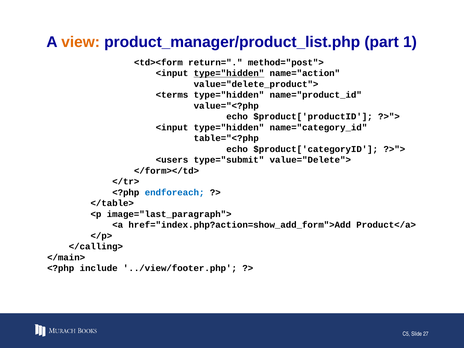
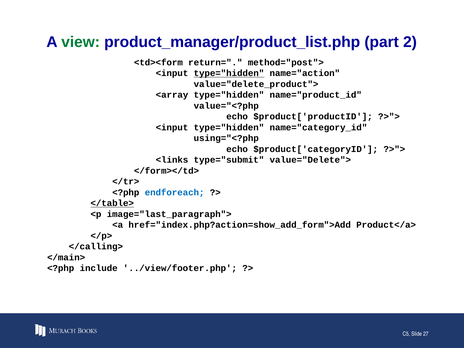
view colour: orange -> green (81, 42)
1: 1 -> 2 (410, 42)
<terms: <terms -> <array (172, 95)
table="<?php: table="<?php -> using="<?php (226, 138)
<users: <users -> <links (172, 160)
</table> underline: none -> present (112, 203)
